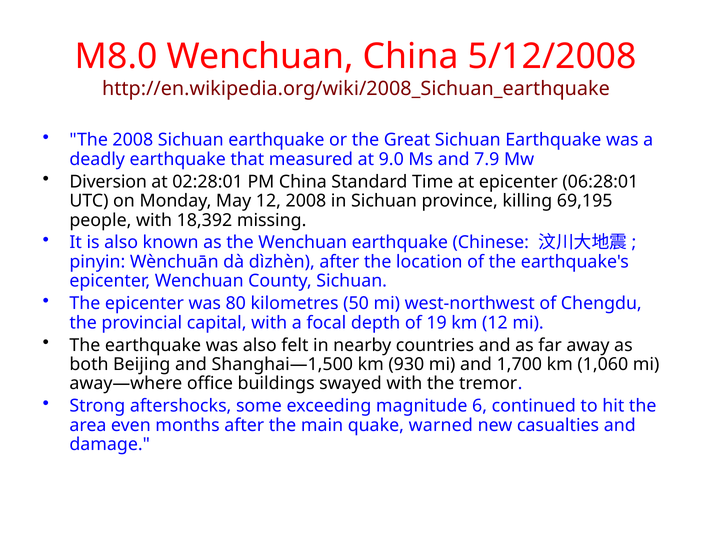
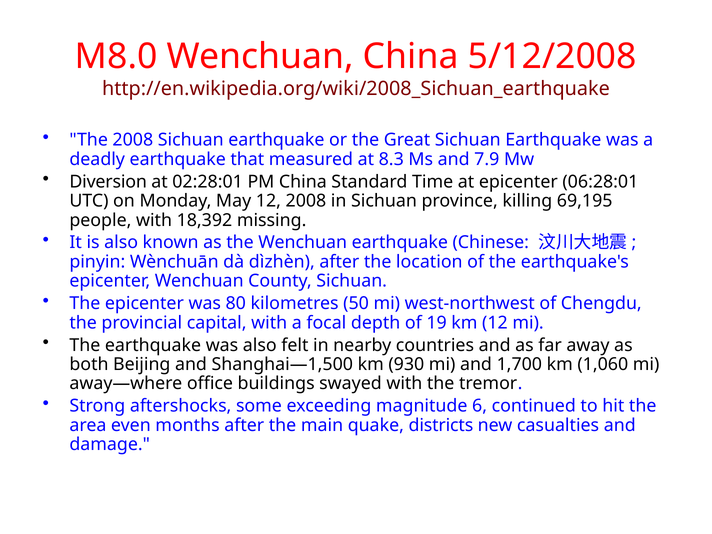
9.0: 9.0 -> 8.3 (391, 159)
warned: warned -> districts (441, 425)
